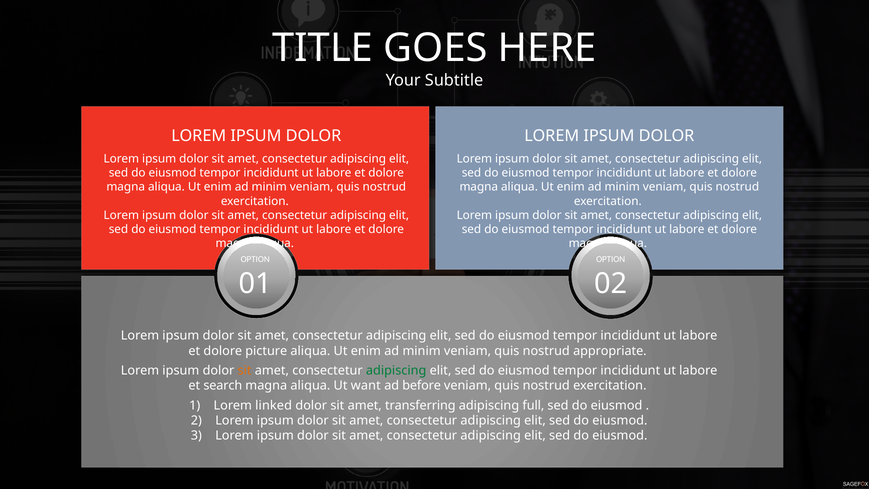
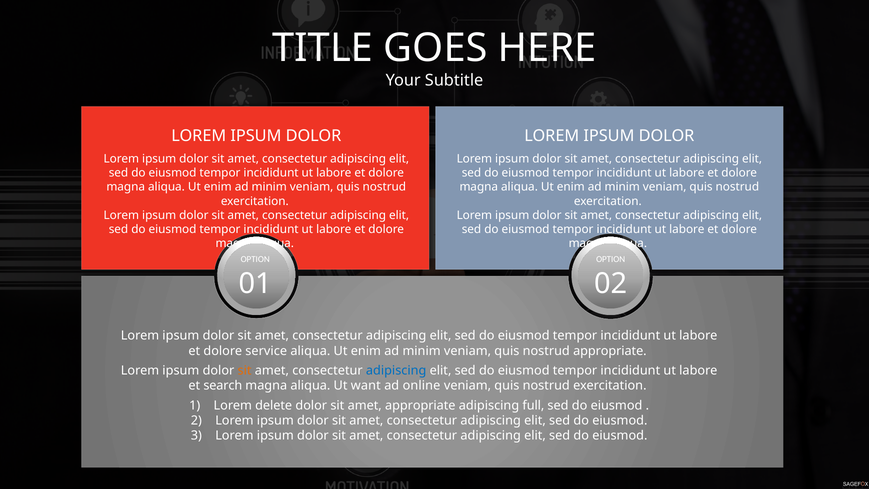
picture: picture -> service (266, 351)
adipiscing colour: green -> blue (396, 370)
before: before -> online (422, 386)
linked: linked -> delete (274, 405)
amet transferring: transferring -> appropriate (420, 405)
